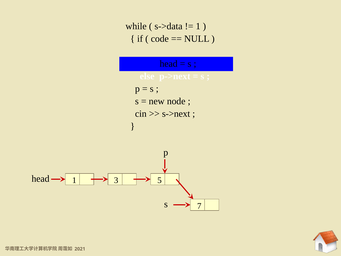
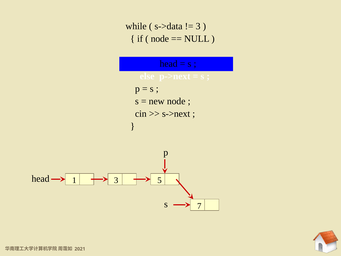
1: 1 -> 3 (198, 26)
code: code -> node (160, 39)
